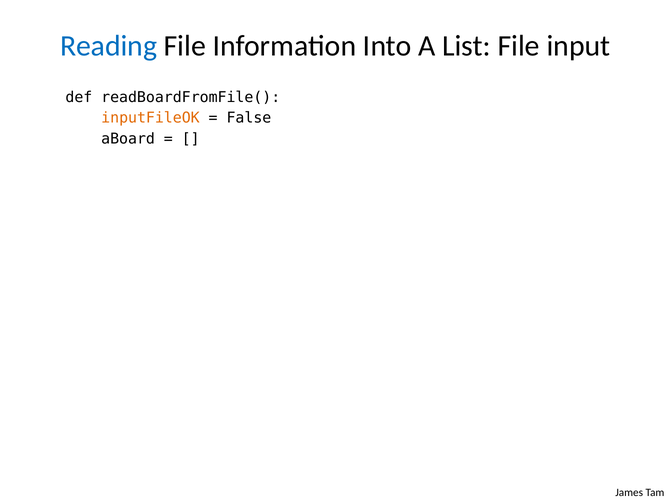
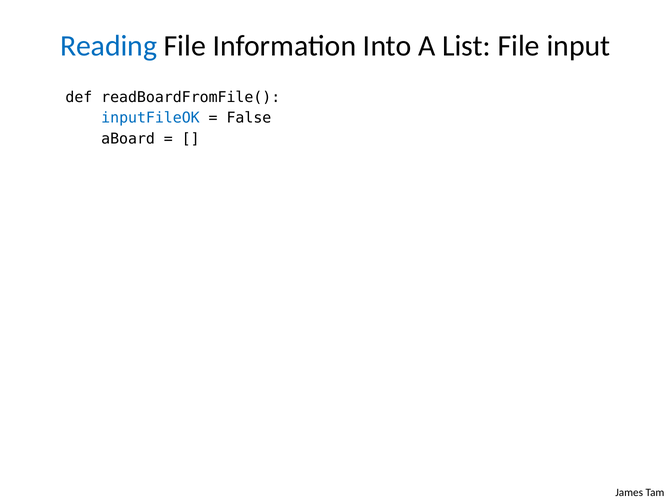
inputFileOK colour: orange -> blue (150, 118)
